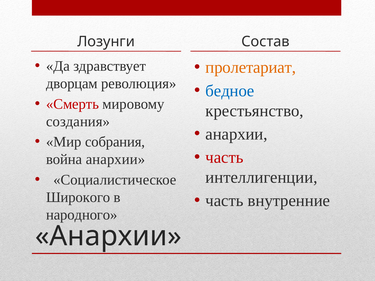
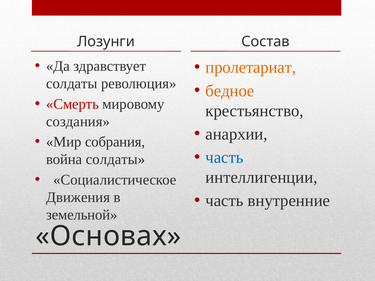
дворцам: дворцам -> солдаты (72, 84)
бедное colour: blue -> orange (230, 91)
часть colour: red -> blue (225, 158)
война анархии: анархии -> солдаты (115, 160)
Широкого: Широкого -> Движения (78, 197)
народного: народного -> земельной (82, 215)
Анархии: Анархии -> Основах (108, 236)
